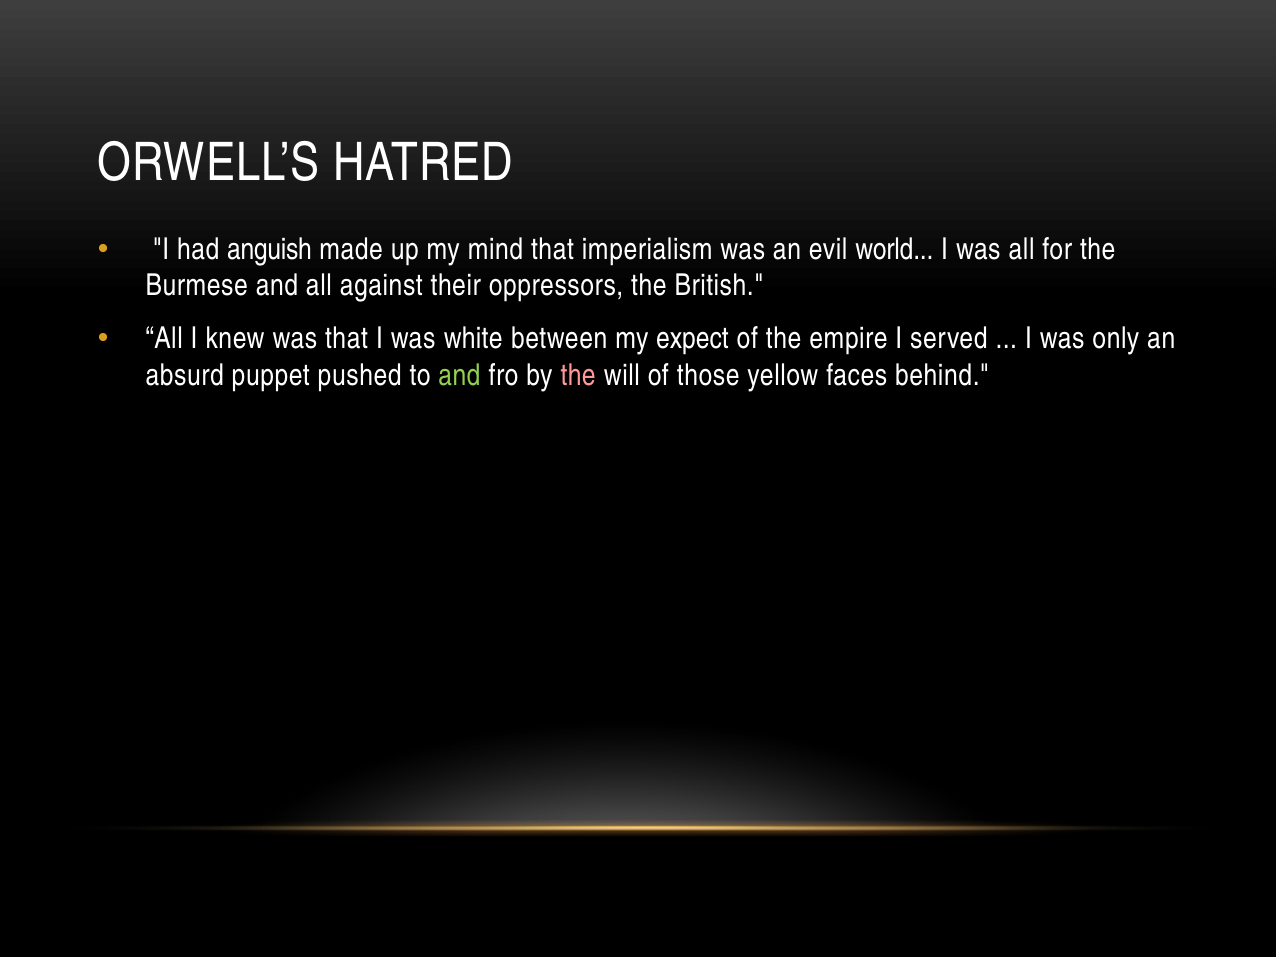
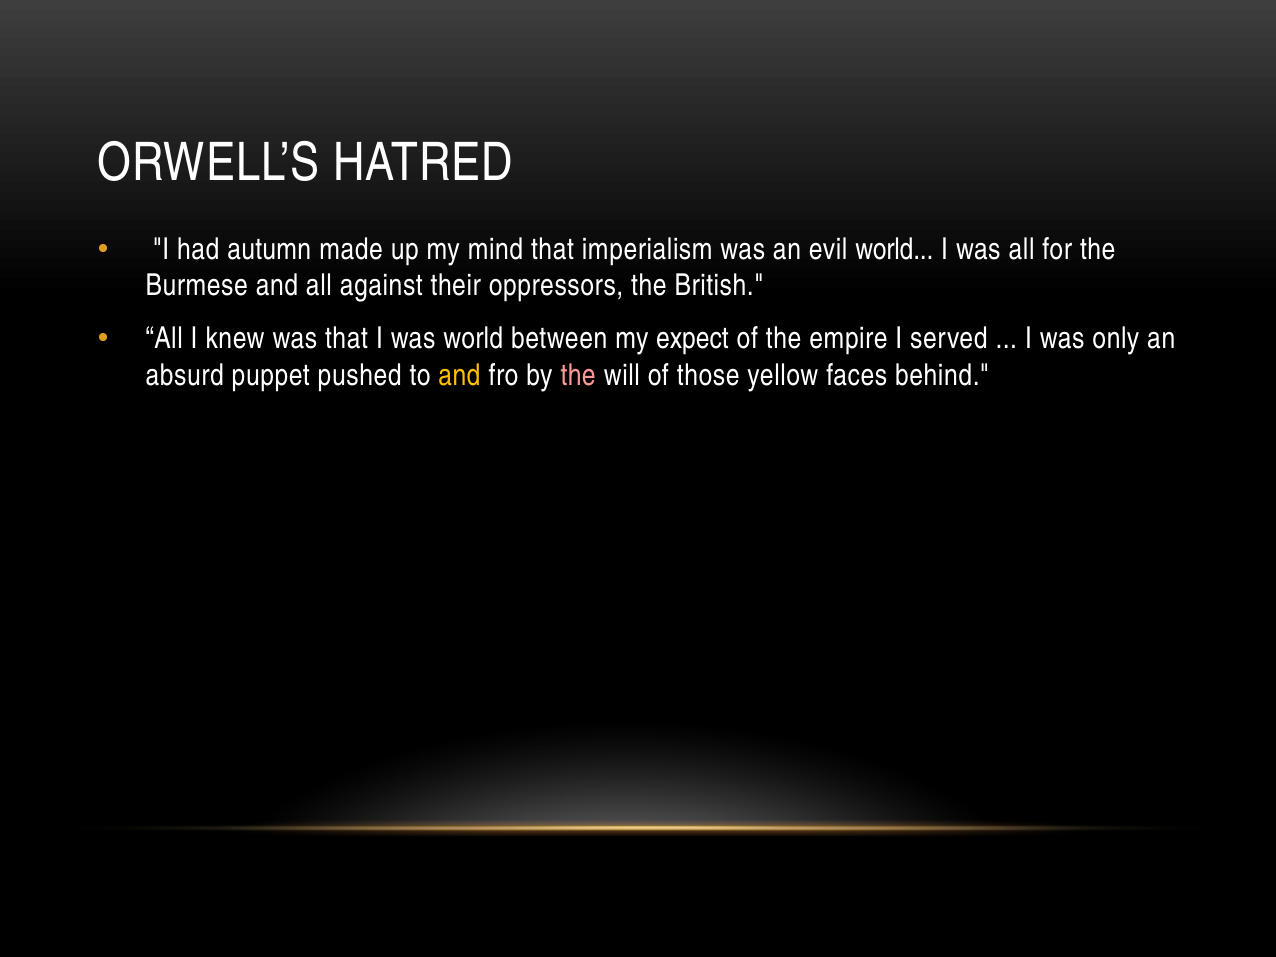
anguish: anguish -> autumn (269, 250)
was white: white -> world (473, 339)
and colour: light green -> yellow (459, 375)
